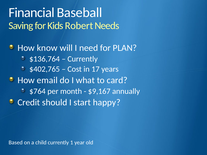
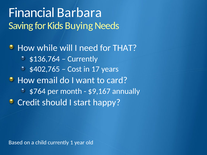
Baseball: Baseball -> Barbara (79, 13)
Robert: Robert -> Buying (79, 26)
know: know -> while (47, 48)
PLAN: PLAN -> THAT (125, 48)
what: what -> want (85, 80)
